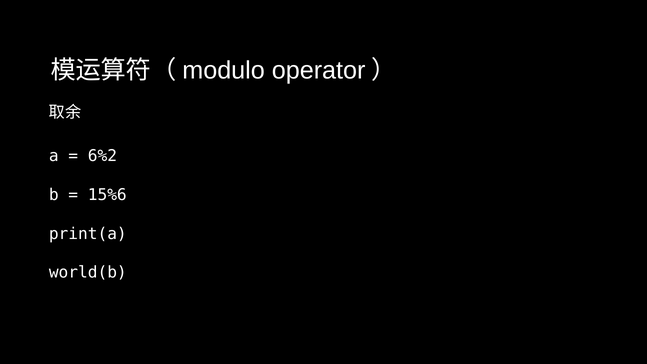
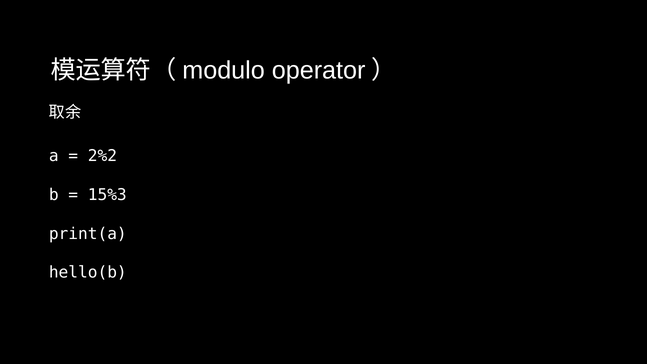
6%2: 6%2 -> 2%2 (102, 156)
15%6: 15%6 -> 15%3 (107, 195)
world(b: world(b -> hello(b (88, 272)
